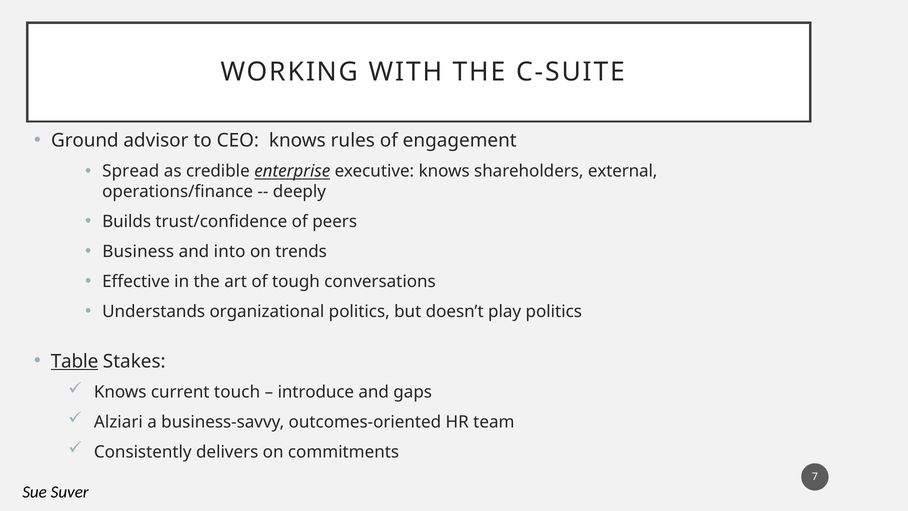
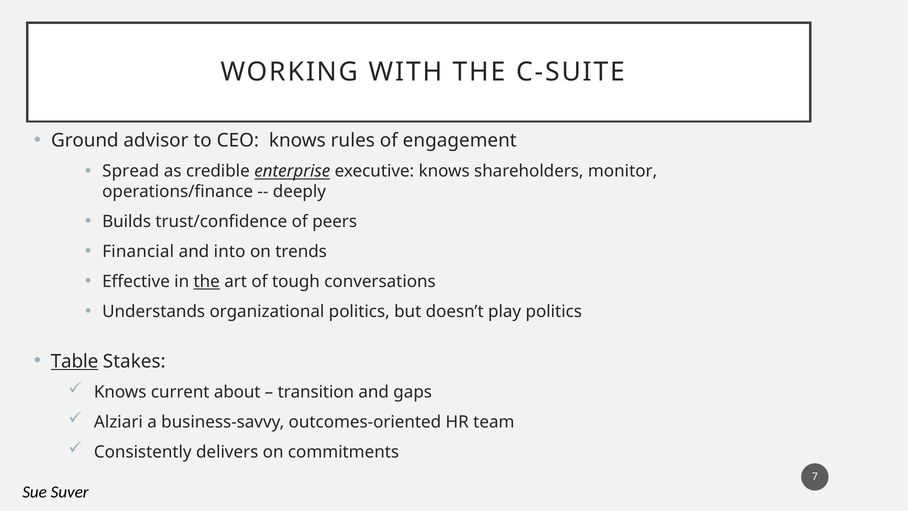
external: external -> monitor (623, 171)
Business: Business -> Financial (138, 251)
the underline: none -> present (207, 281)
touch: touch -> about (237, 392)
introduce: introduce -> transition (316, 392)
